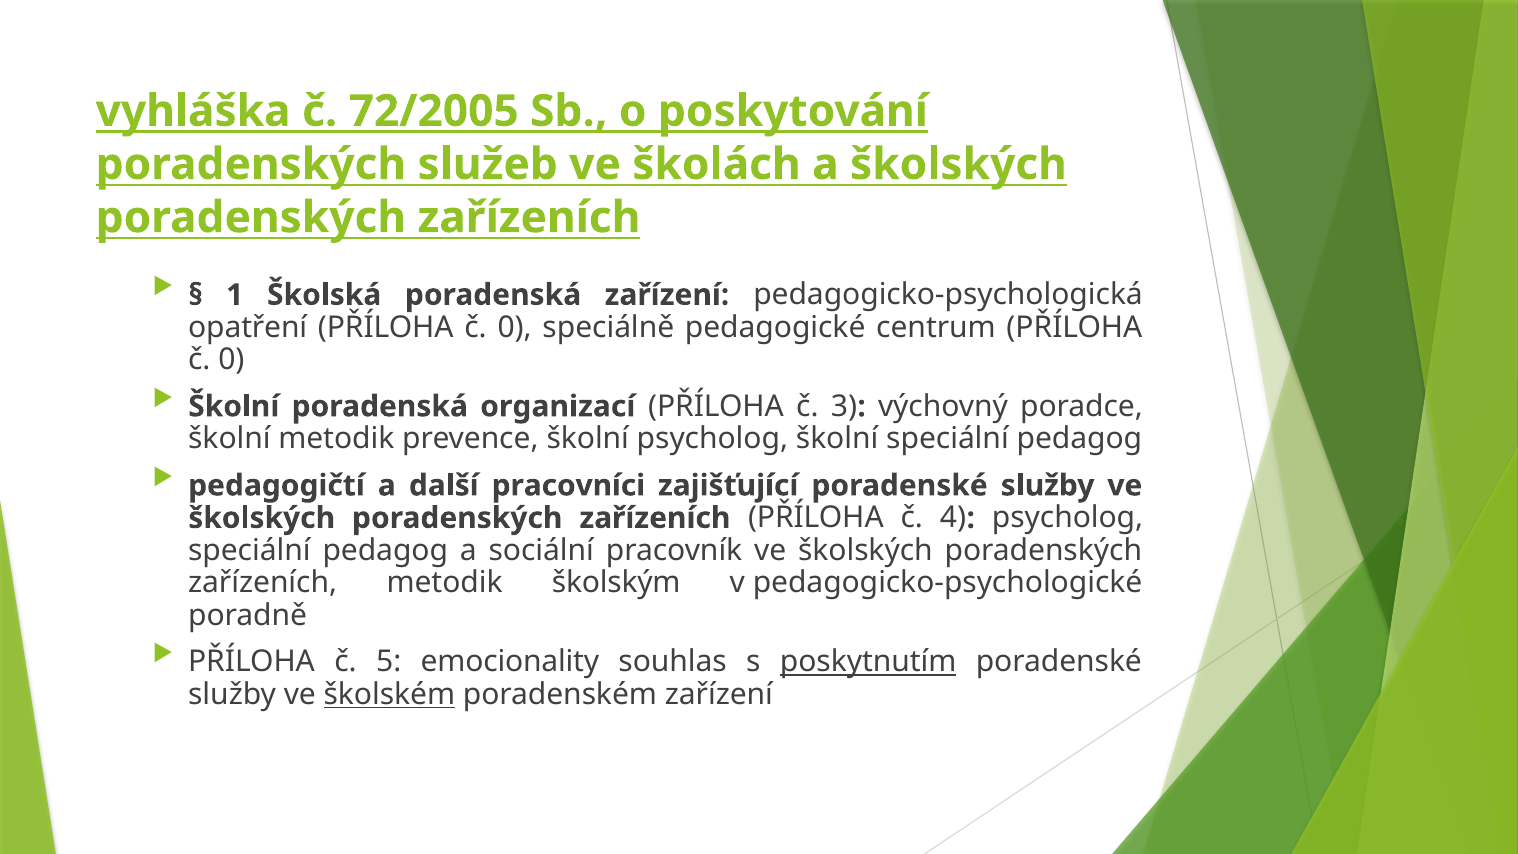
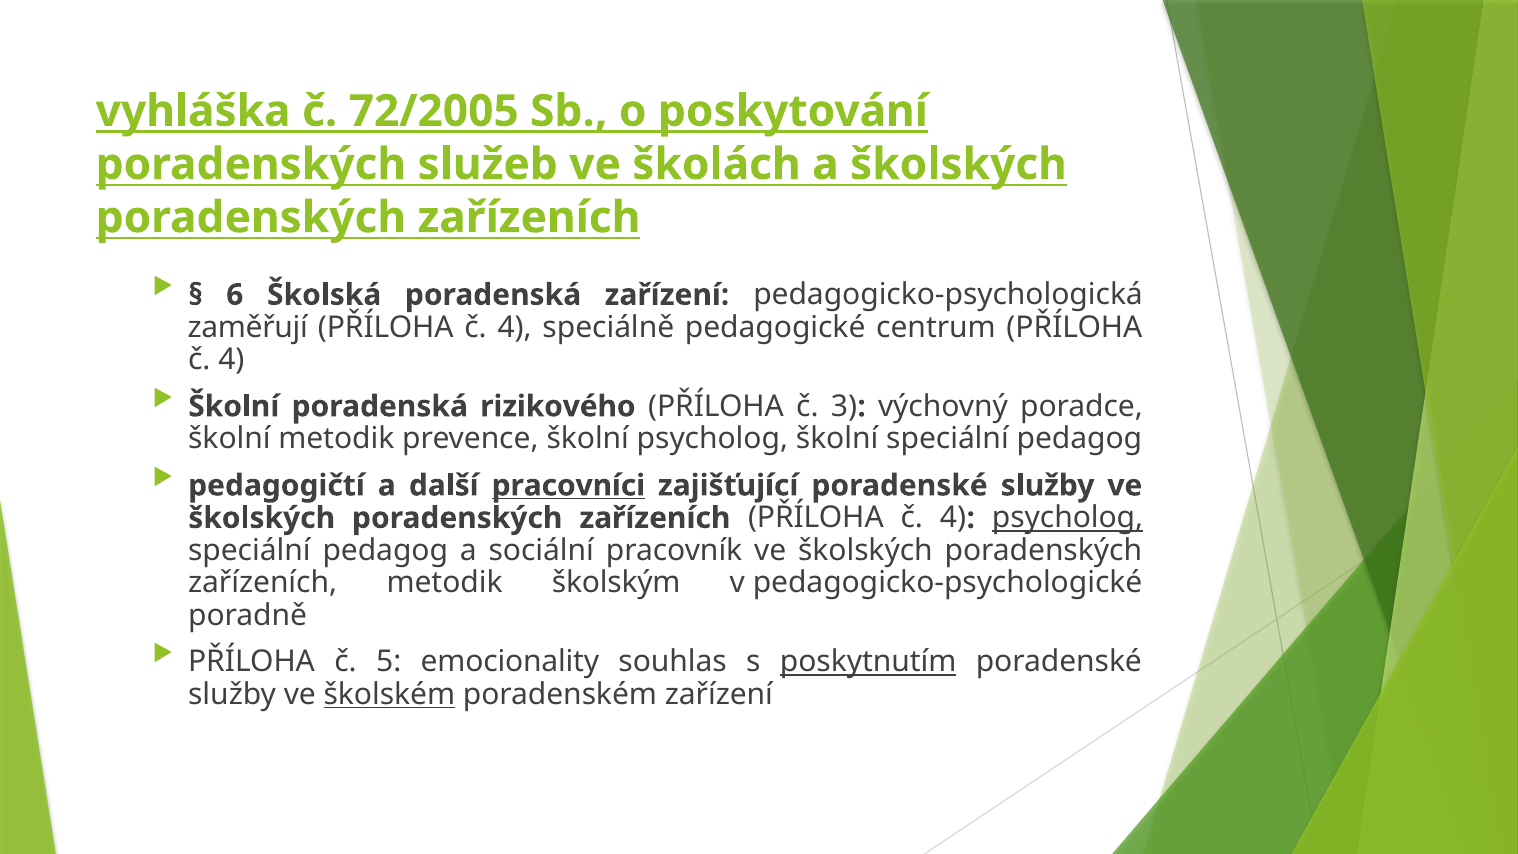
1: 1 -> 6 (235, 295)
opatření: opatření -> zaměřují (248, 327)
0: 0 -> 4 (515, 327)
0: 0 -> 4 (231, 360)
organizací: organizací -> rizikového (558, 406)
pracovníci underline: none -> present (568, 486)
psycholog underline: none -> present (1068, 518)
